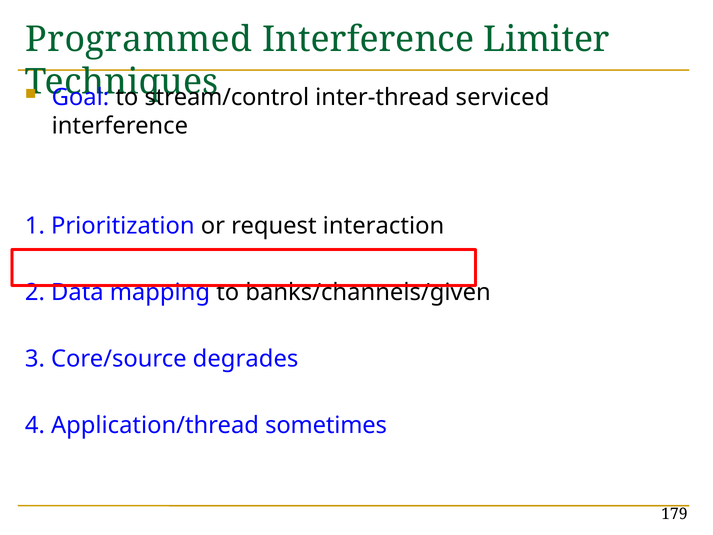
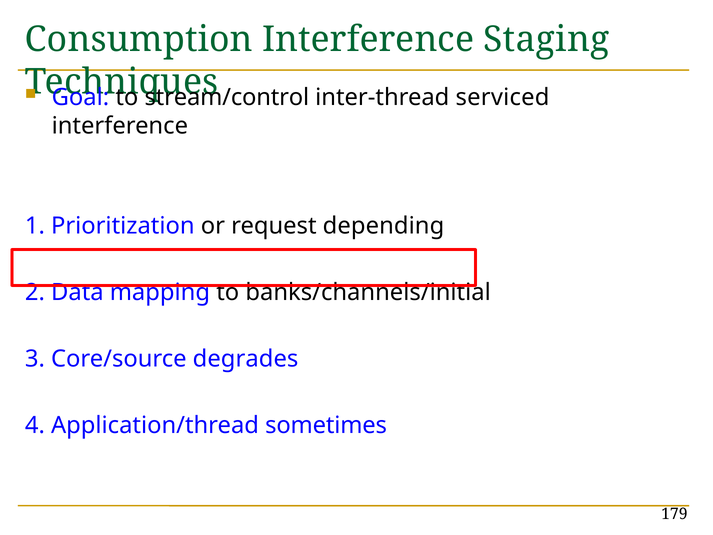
Programmed: Programmed -> Consumption (139, 39)
Limiter: Limiter -> Staging (546, 39)
interaction: interaction -> depending (383, 226)
banks/channels/given: banks/channels/given -> banks/channels/initial (368, 292)
